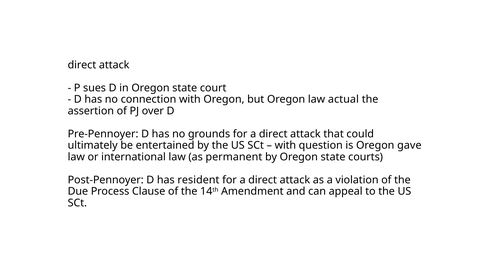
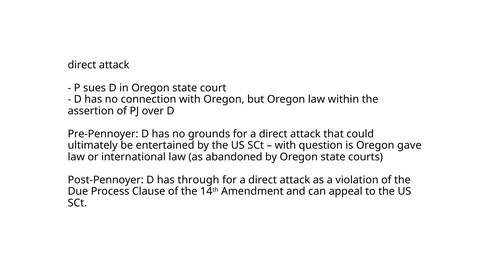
actual: actual -> within (343, 100)
permanent: permanent -> abandoned (234, 157)
resident: resident -> through (198, 180)
